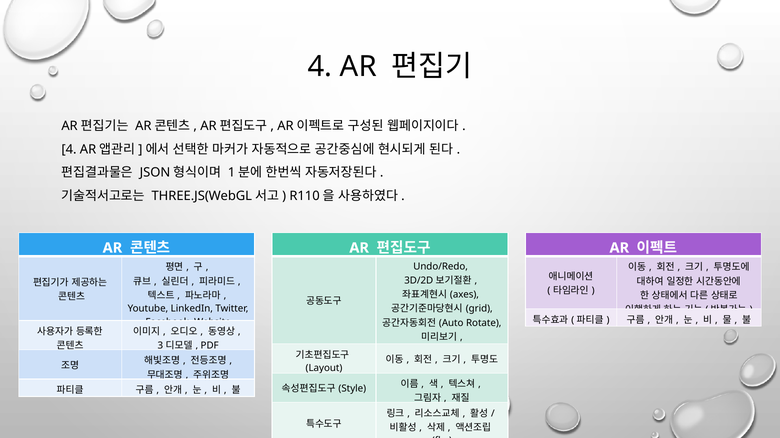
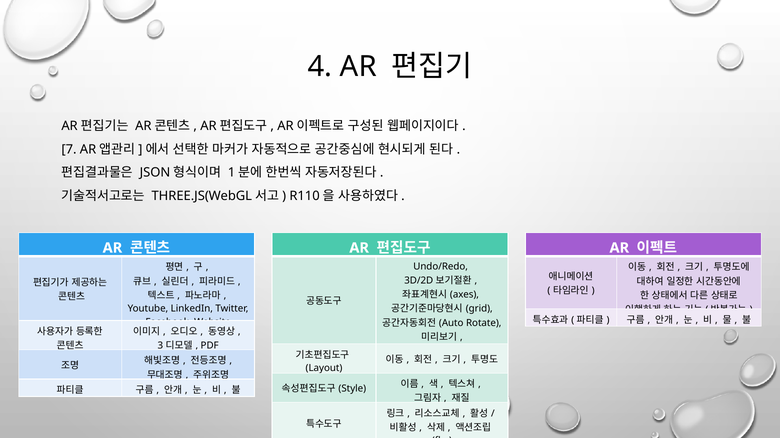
4: 4 -> 7 (69, 150)
